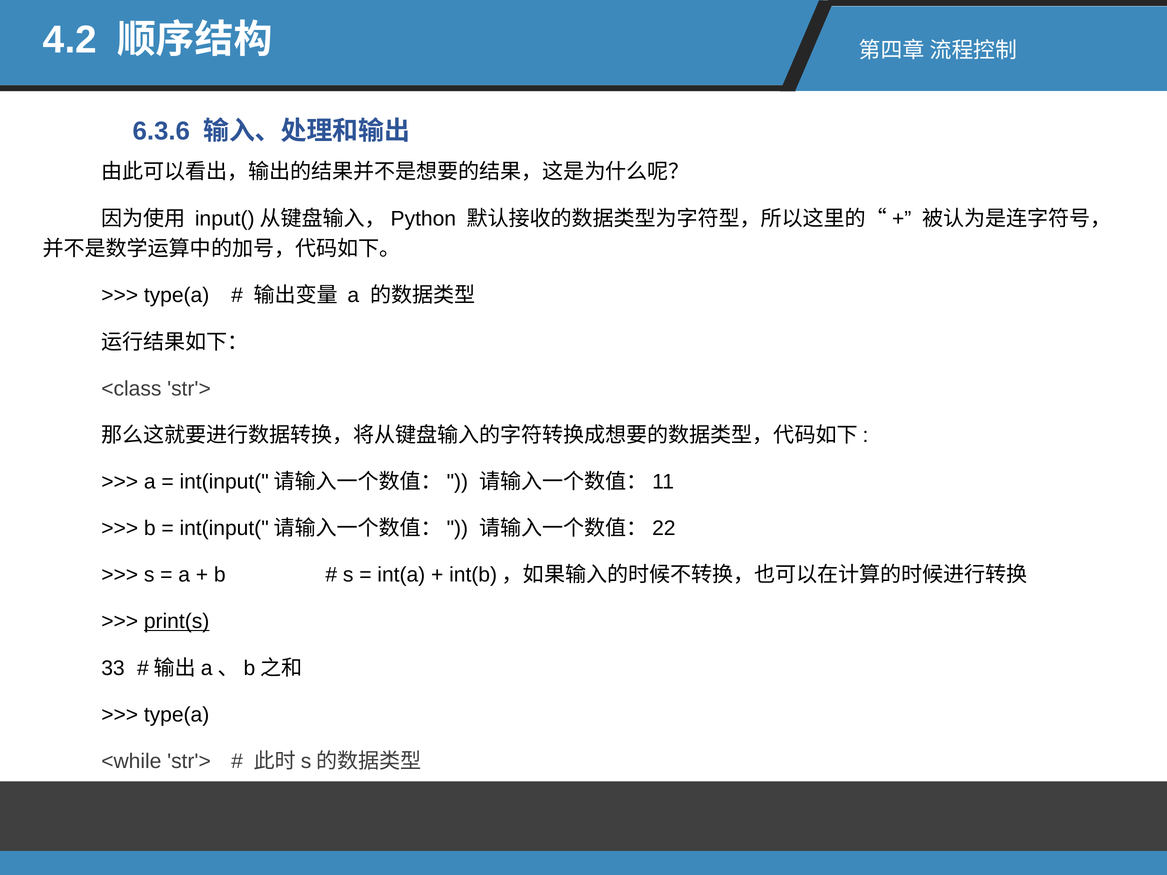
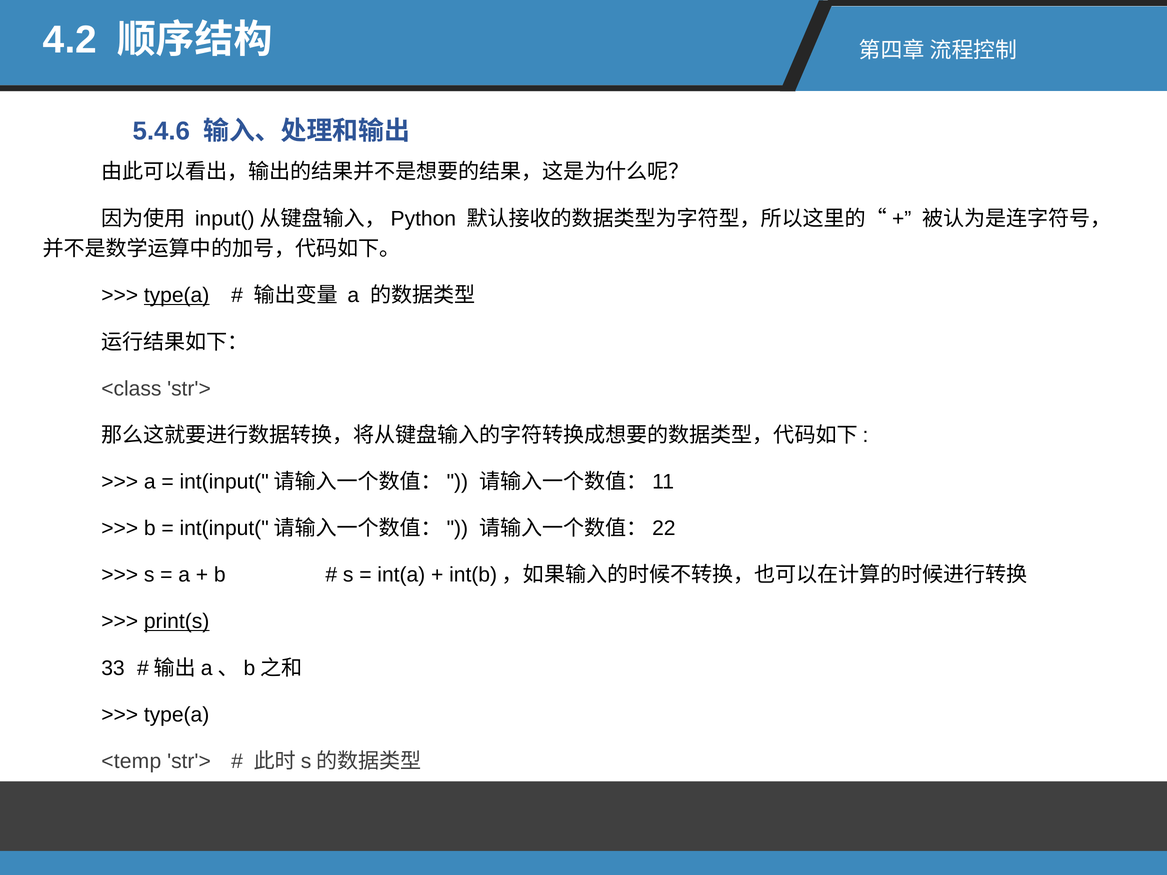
6.3.6: 6.3.6 -> 5.4.6 (161, 131)
type(a underline: none -> present (177, 296)
<while: <while -> <temp (131, 761)
